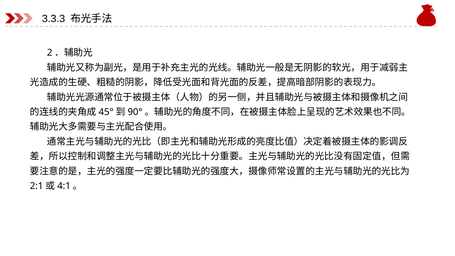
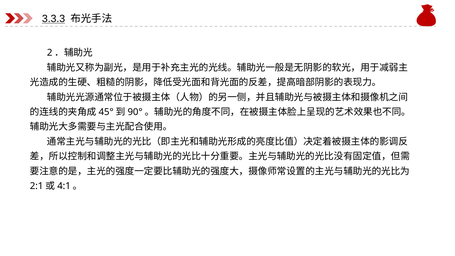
3.3.3 underline: none -> present (54, 19)
